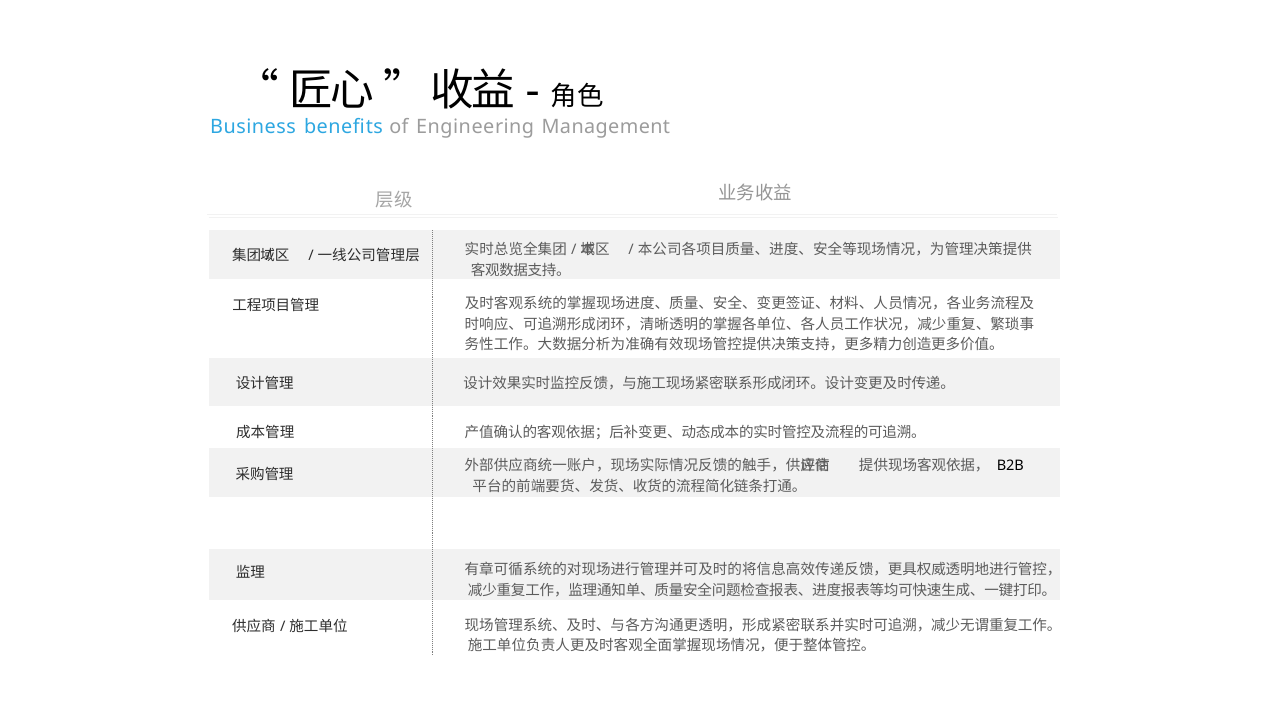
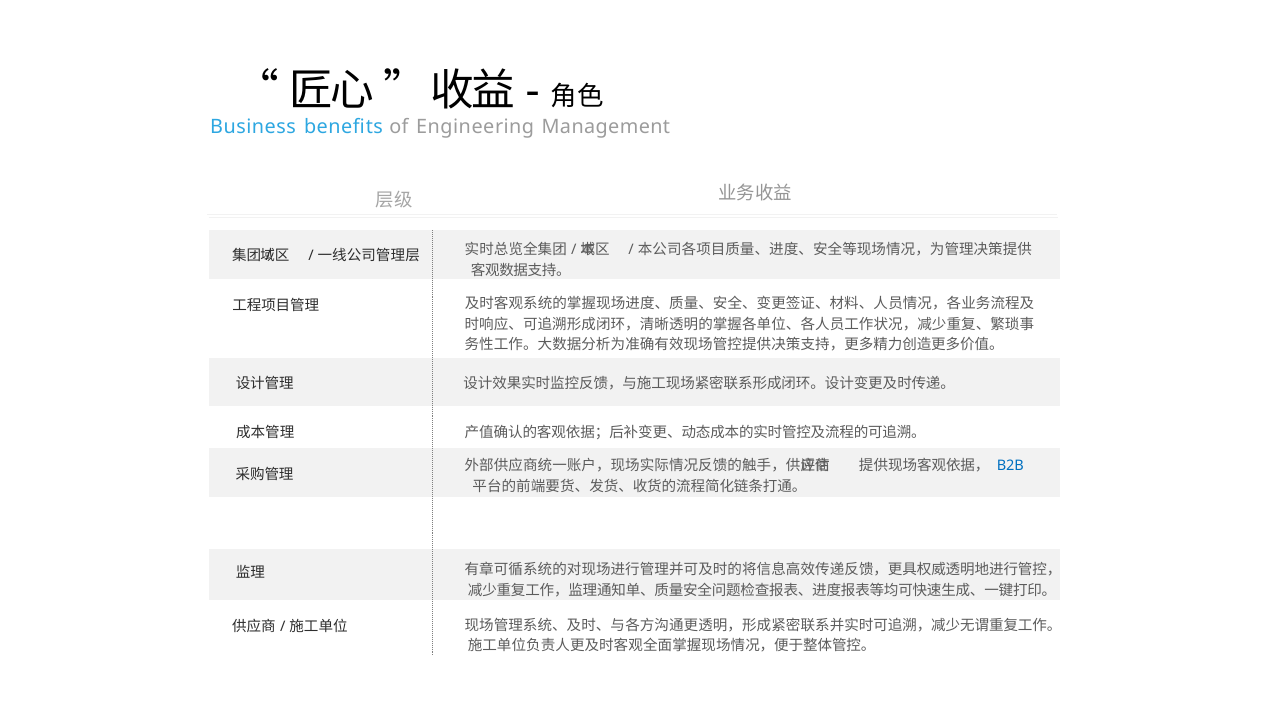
B2B colour: black -> blue (1010, 466)
